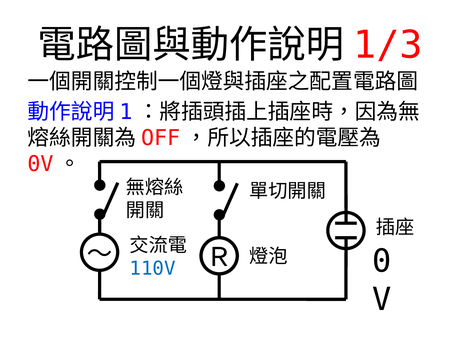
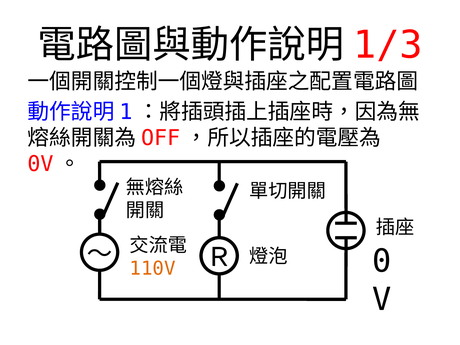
110V colour: blue -> orange (153, 269)
